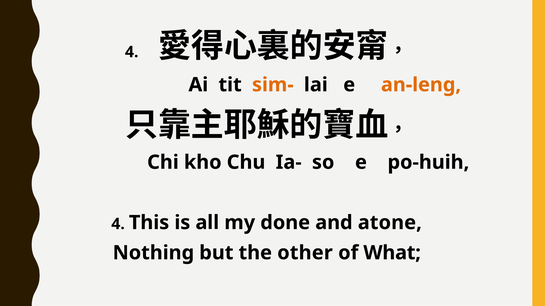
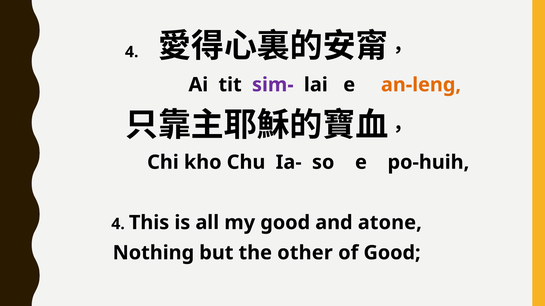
sim- colour: orange -> purple (273, 85)
my done: done -> good (285, 223)
of What: What -> Good (392, 253)
